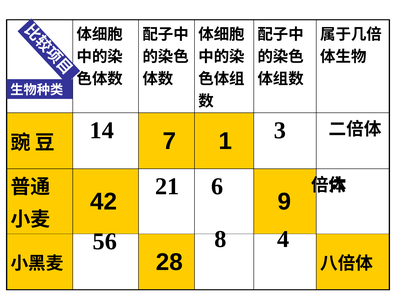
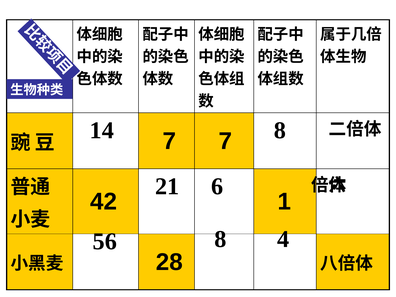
14 3: 3 -> 8 (280, 130)
7 1: 1 -> 7 (225, 141)
9: 9 -> 1 (284, 202)
